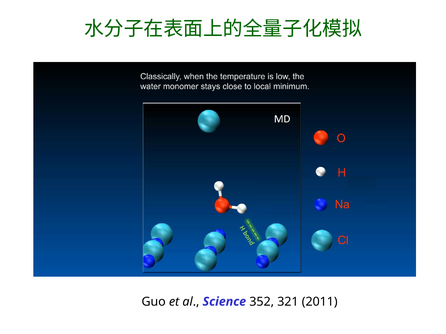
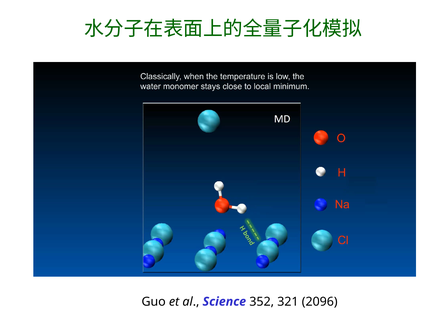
2011: 2011 -> 2096 (320, 302)
